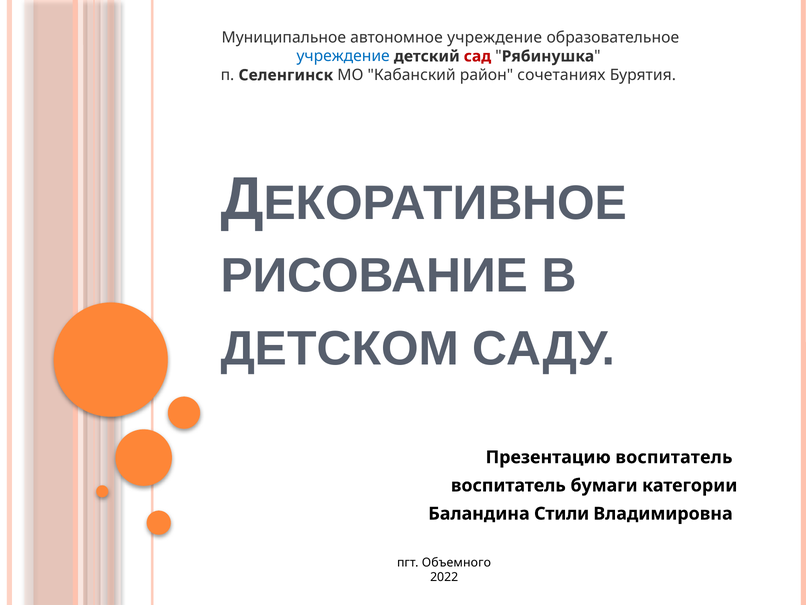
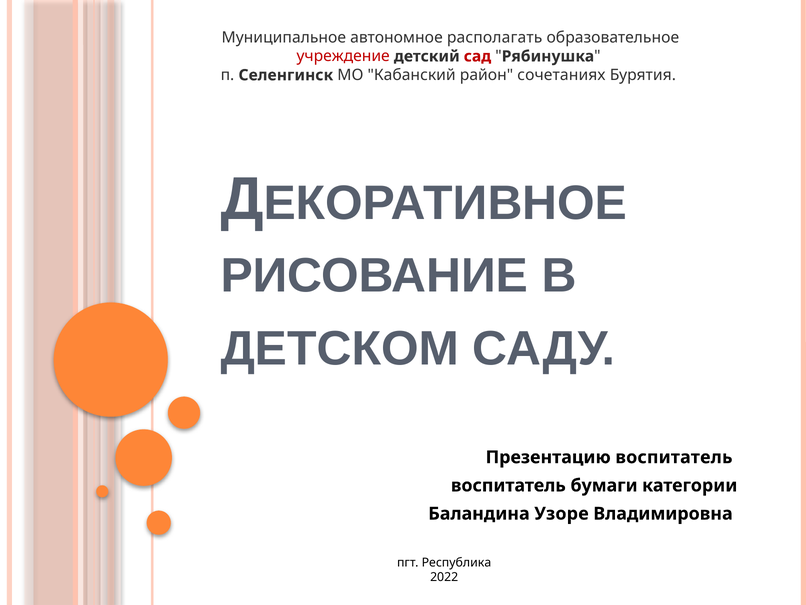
автономное учреждение: учреждение -> располагать (495, 37)
учреждение colour: blue -> red (343, 56)
Стили: Стили -> Узоре (561, 513)
Объемного: Объемного -> Реcпублика (456, 562)
